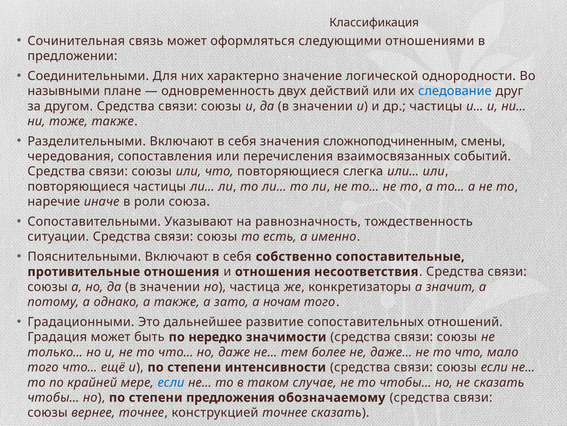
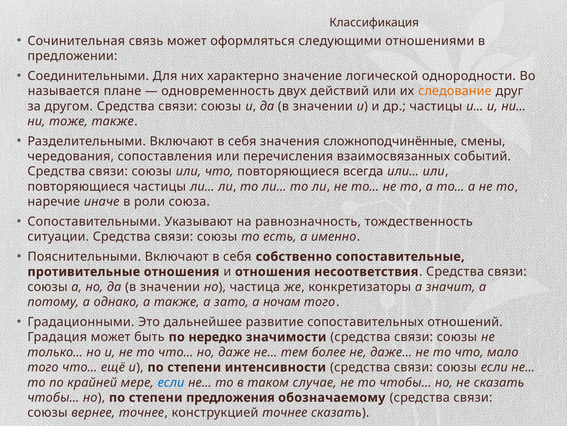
назывными: назывными -> называется (64, 91)
следование colour: blue -> orange (455, 91)
сложноподчиненным: сложноподчиненным -> сложноподчинённые (390, 141)
слегка: слегка -> всегда (363, 171)
